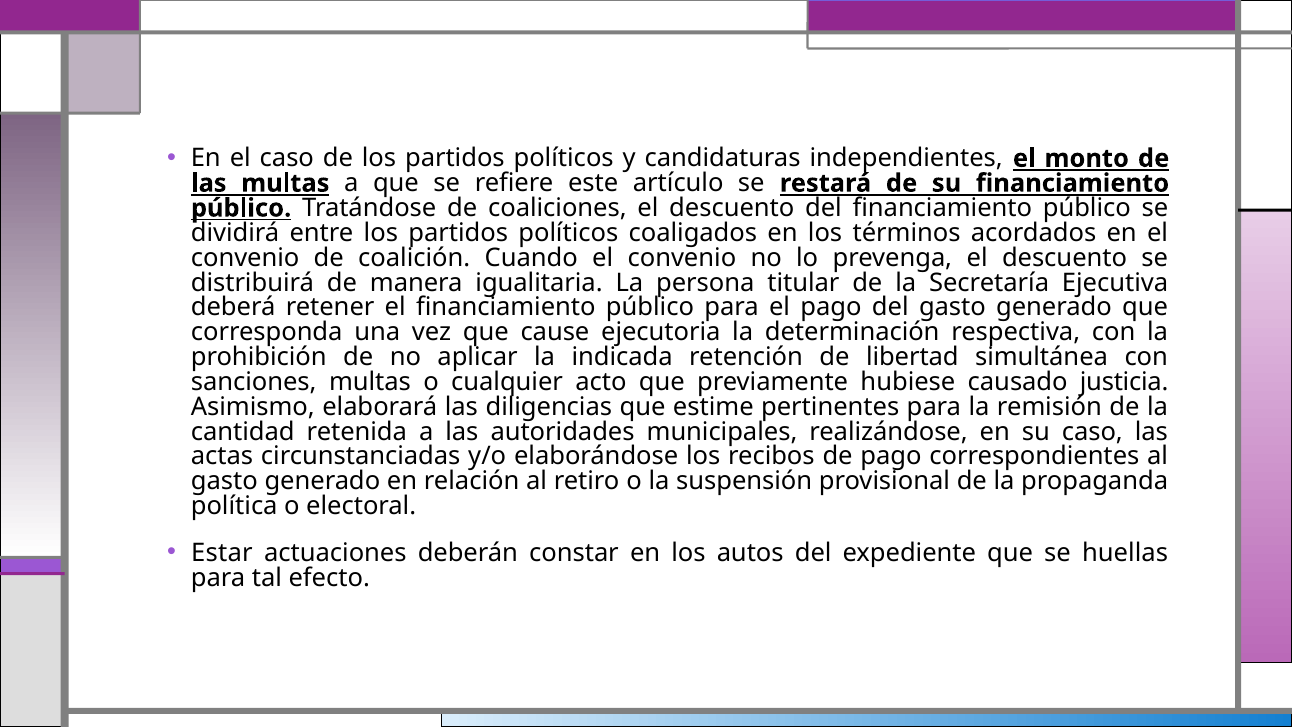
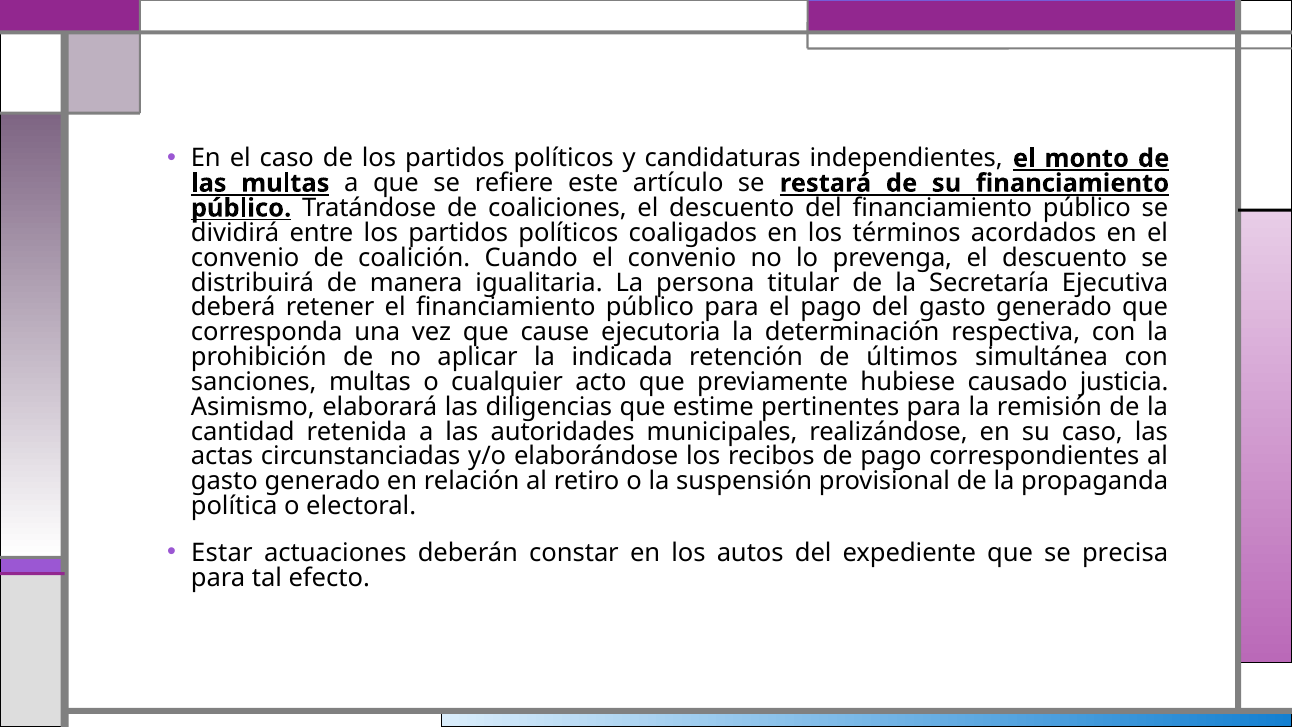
libertad: libertad -> últimos (912, 357)
huellas: huellas -> precisa (1125, 553)
